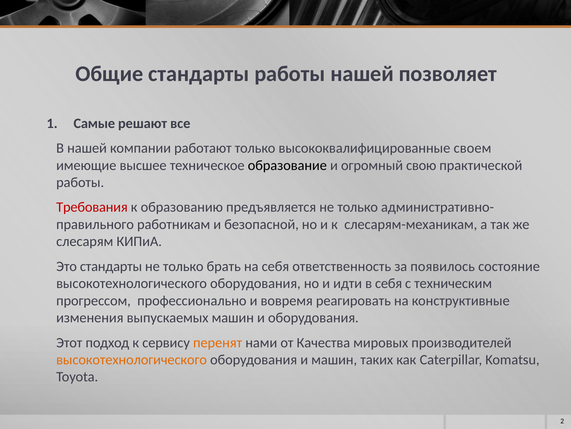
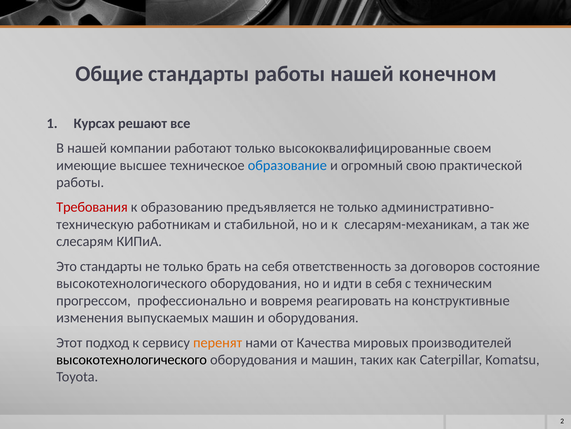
позволяет: позволяет -> конечном (448, 74)
Самые: Самые -> Курсах (94, 123)
образование colour: black -> blue (287, 165)
правильного: правильного -> техническую (95, 224)
безопасной: безопасной -> стабильной (261, 224)
появилось: появилось -> договоров (443, 266)
высокотехнологического colour: orange -> black (132, 359)
